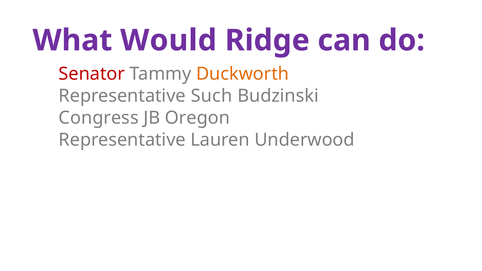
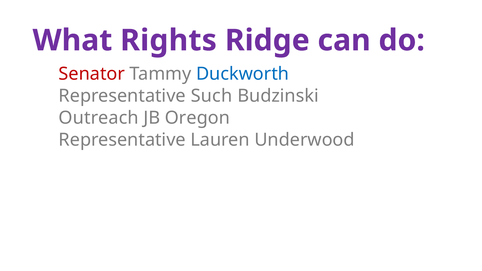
Would: Would -> Rights (169, 40)
Duckworth colour: orange -> blue (243, 74)
Congress: Congress -> Outreach (99, 118)
